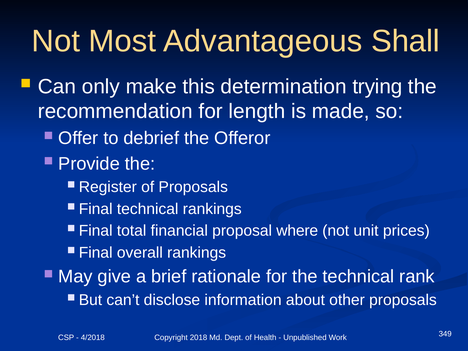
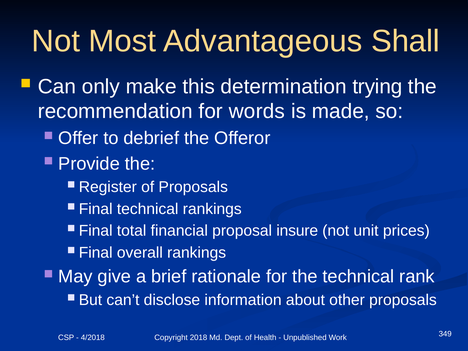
length: length -> words (257, 111)
where: where -> insure (297, 231)
